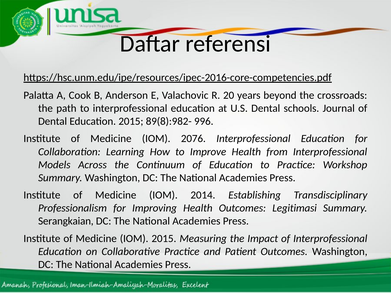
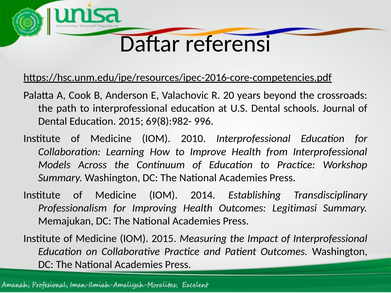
89(8):982-: 89(8):982- -> 69(8):982- (169, 121)
2076: 2076 -> 2010 (193, 139)
Serangkaian: Serangkaian -> Memajukan (66, 221)
